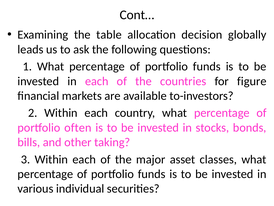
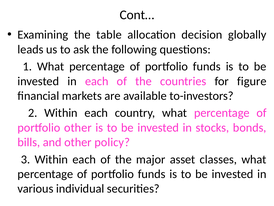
portfolio often: often -> other (78, 127)
taking: taking -> policy (112, 142)
